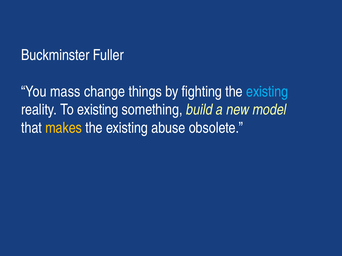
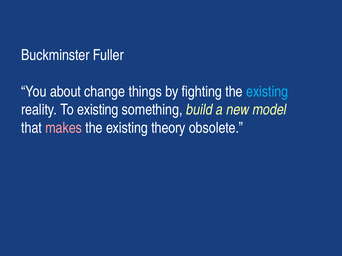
mass: mass -> about (65, 92)
makes colour: yellow -> pink (64, 128)
abuse: abuse -> theory (168, 128)
